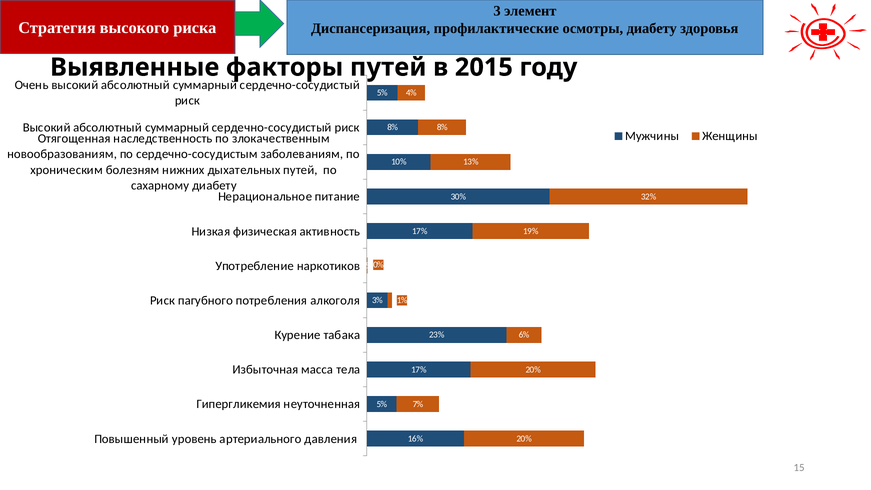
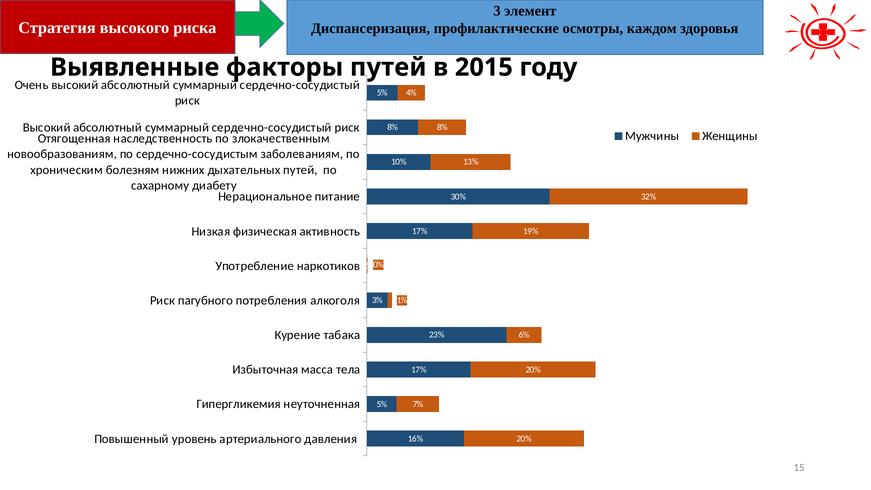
осмотры диабету: диабету -> каждом (652, 28)
